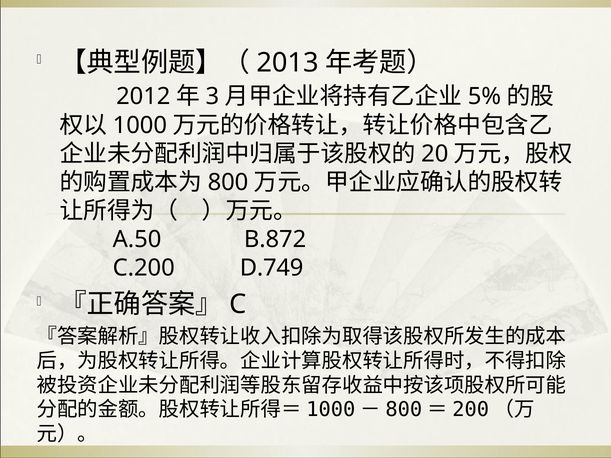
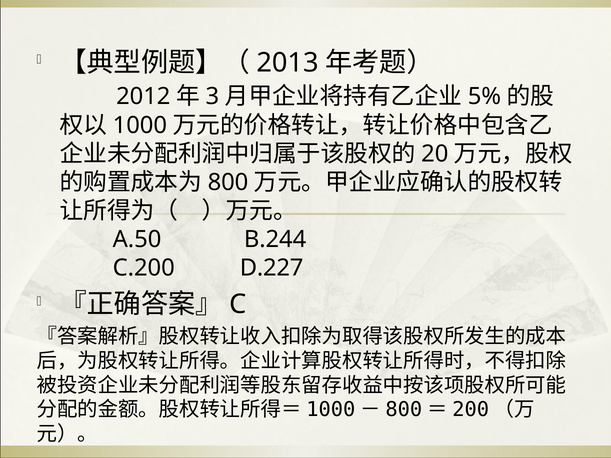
B.872: B.872 -> B.244 (275, 240)
D.749: D.749 -> D.227 (272, 268)
